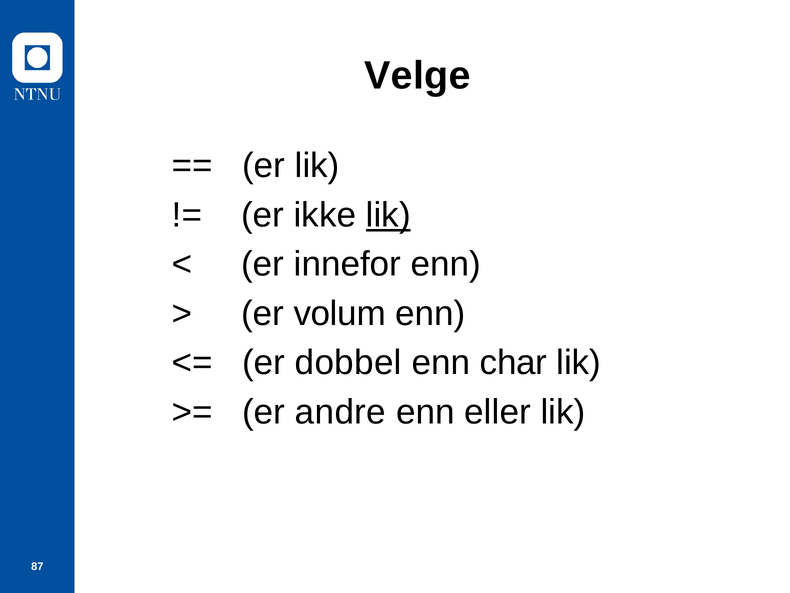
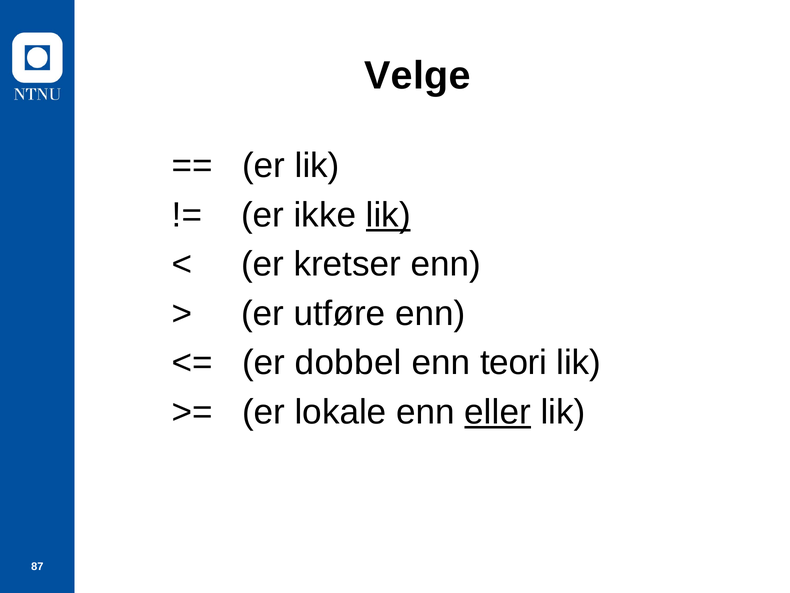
innefor: innefor -> kretser (347, 264)
volum: volum -> utføre (340, 313)
char: char -> teori (514, 363)
andre: andre -> lokale (341, 412)
eller underline: none -> present (498, 412)
